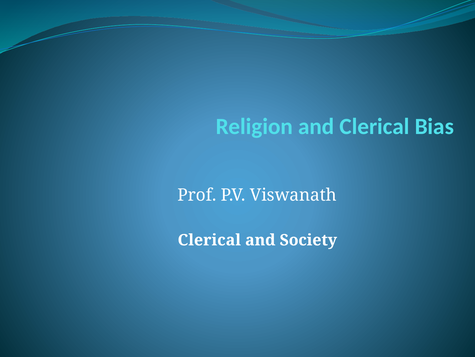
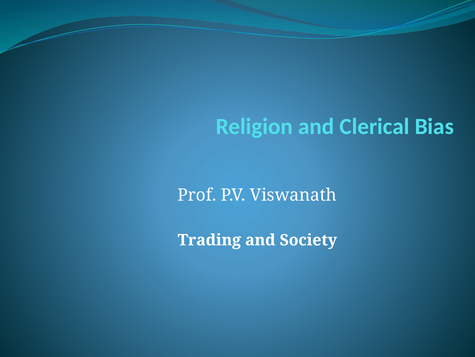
Clerical: Clerical -> Trading (209, 240)
